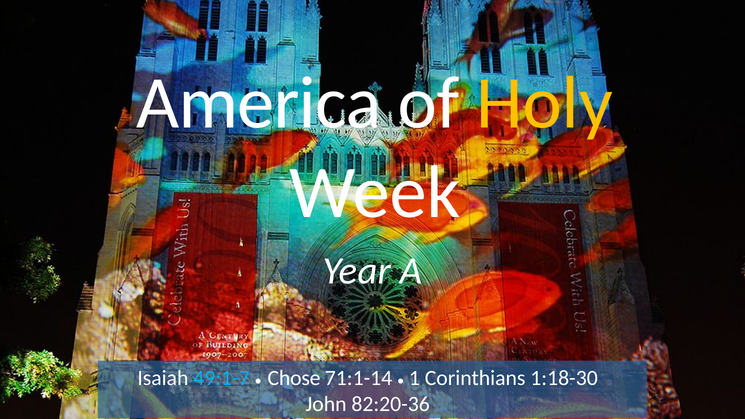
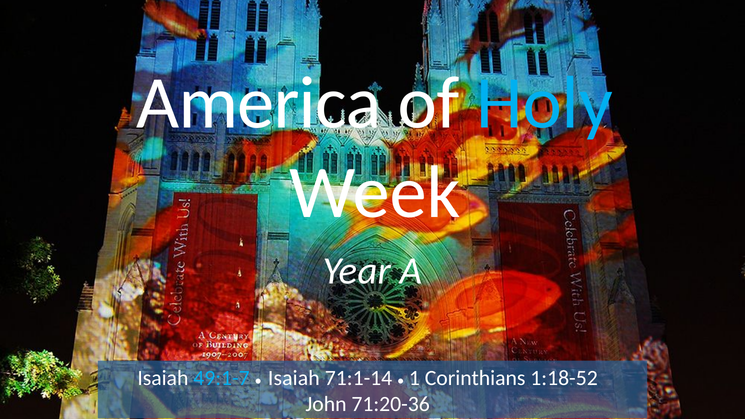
Holy colour: yellow -> light blue (545, 103)
Chose: Chose -> Isaiah (294, 378)
1:18-30: 1:18-30 -> 1:18-52 (564, 378)
82:20-36: 82:20-36 -> 71:20-36 (391, 404)
